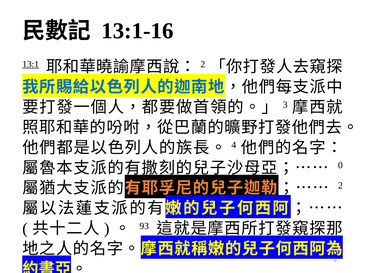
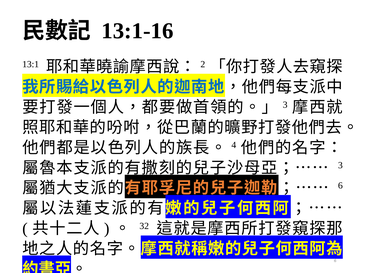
13:1 underline: present -> none (31, 64)
0: 0 -> 3 (340, 166)
2: 2 -> 6 (340, 186)
93: 93 -> 32 (144, 227)
